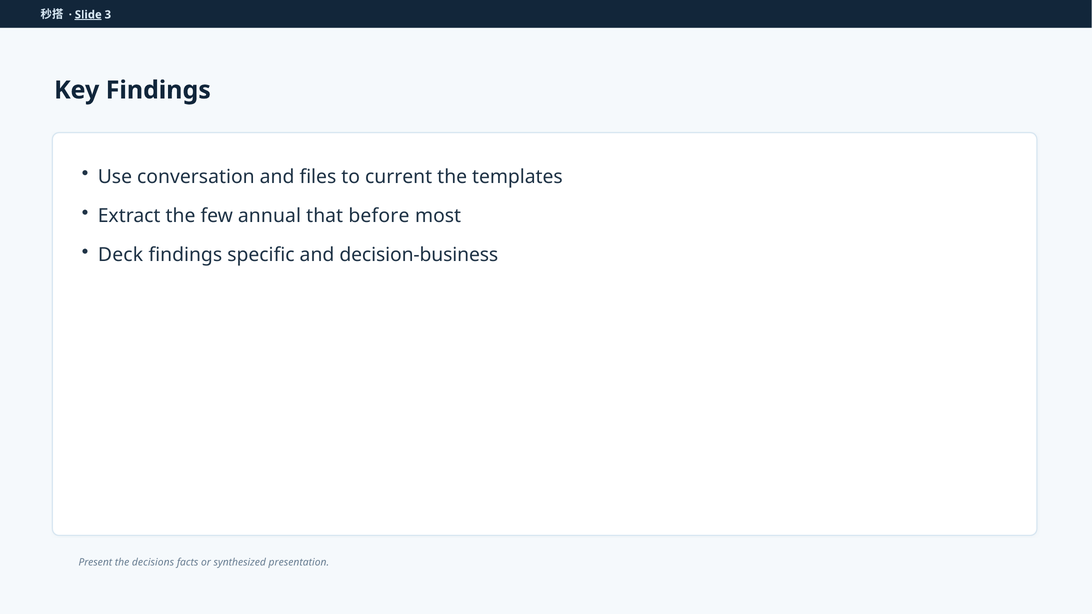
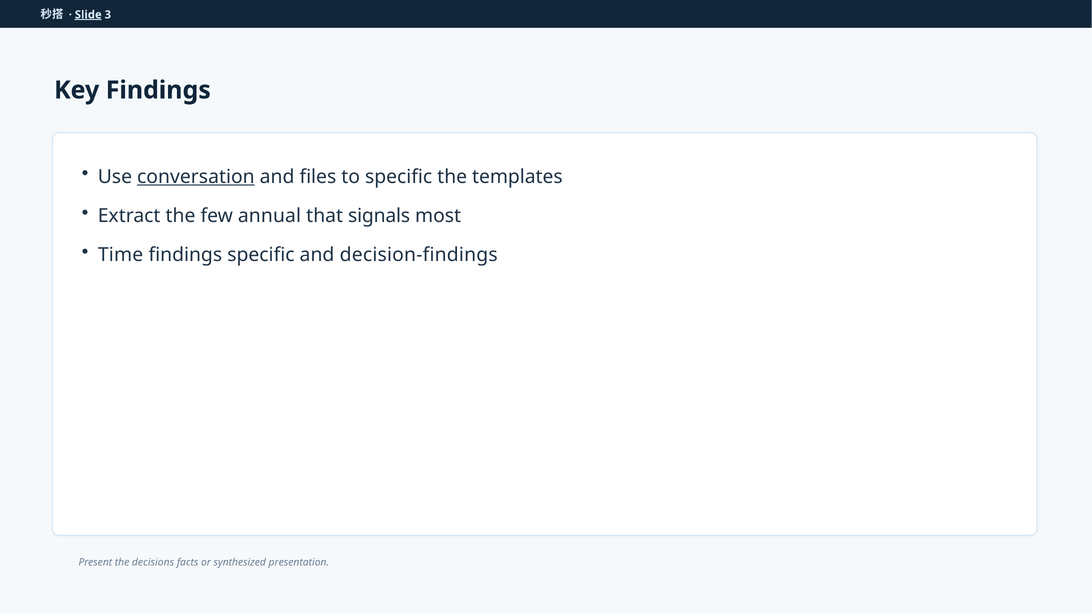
conversation underline: none -> present (196, 177)
to current: current -> specific (399, 177)
before: before -> signals (379, 216)
Deck: Deck -> Time (121, 255)
decision-business: decision-business -> decision-findings (419, 255)
